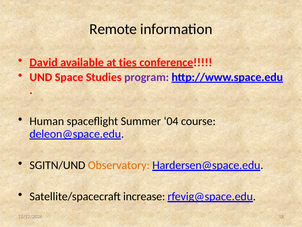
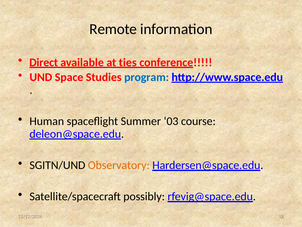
David: David -> Direct (44, 62)
program colour: purple -> blue (147, 77)
04: 04 -> 03 (171, 121)
increase: increase -> possibly (144, 196)
